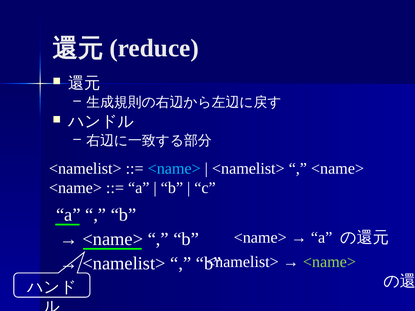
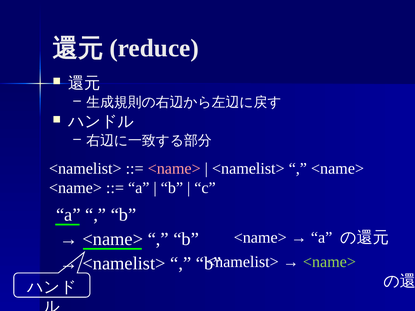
<name> colour: light blue -> pink (174, 169)
